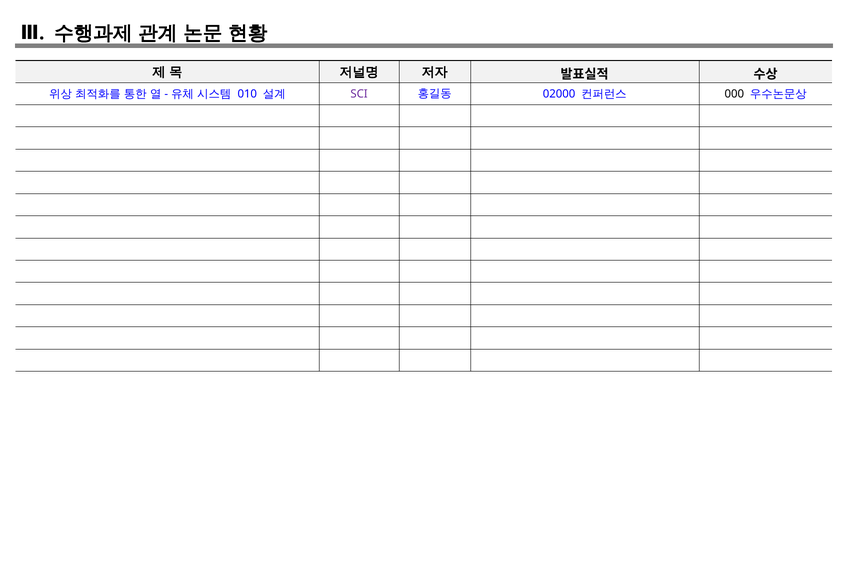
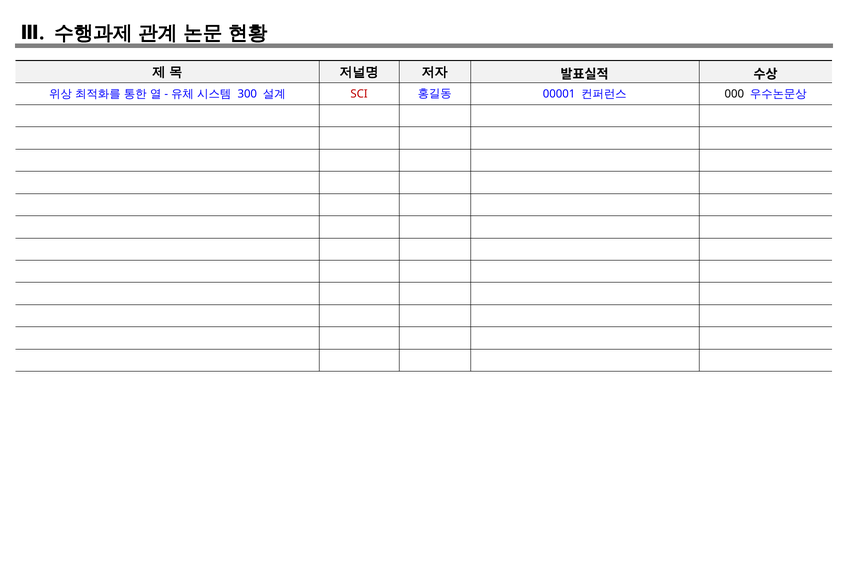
010: 010 -> 300 (247, 94)
SCI colour: purple -> red (359, 94)
02000: 02000 -> 00001 (559, 94)
